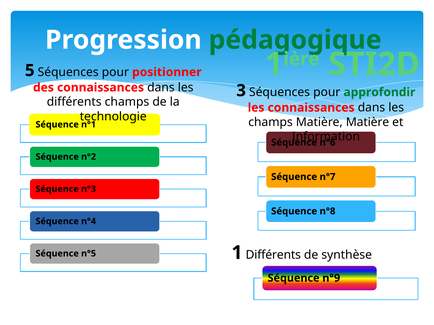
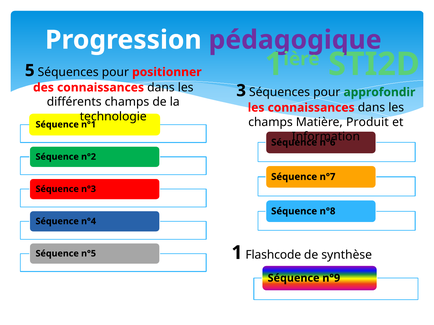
pédagogique colour: green -> purple (295, 40)
Matière Matière: Matière -> Produit (367, 122)
1 Différents: Différents -> Flashcode (273, 255)
